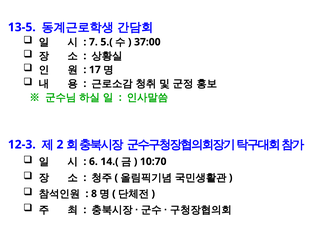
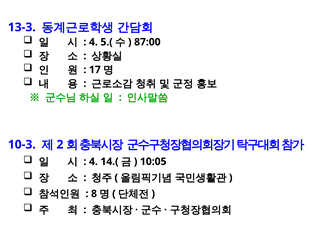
13-5: 13-5 -> 13-3 (22, 27)
7: 7 -> 4 (93, 42)
37:00: 37:00 -> 87:00 (147, 42)
12-3: 12-3 -> 10-3 (22, 144)
6: 6 -> 4 (93, 161)
10:70: 10:70 -> 10:05 (153, 161)
